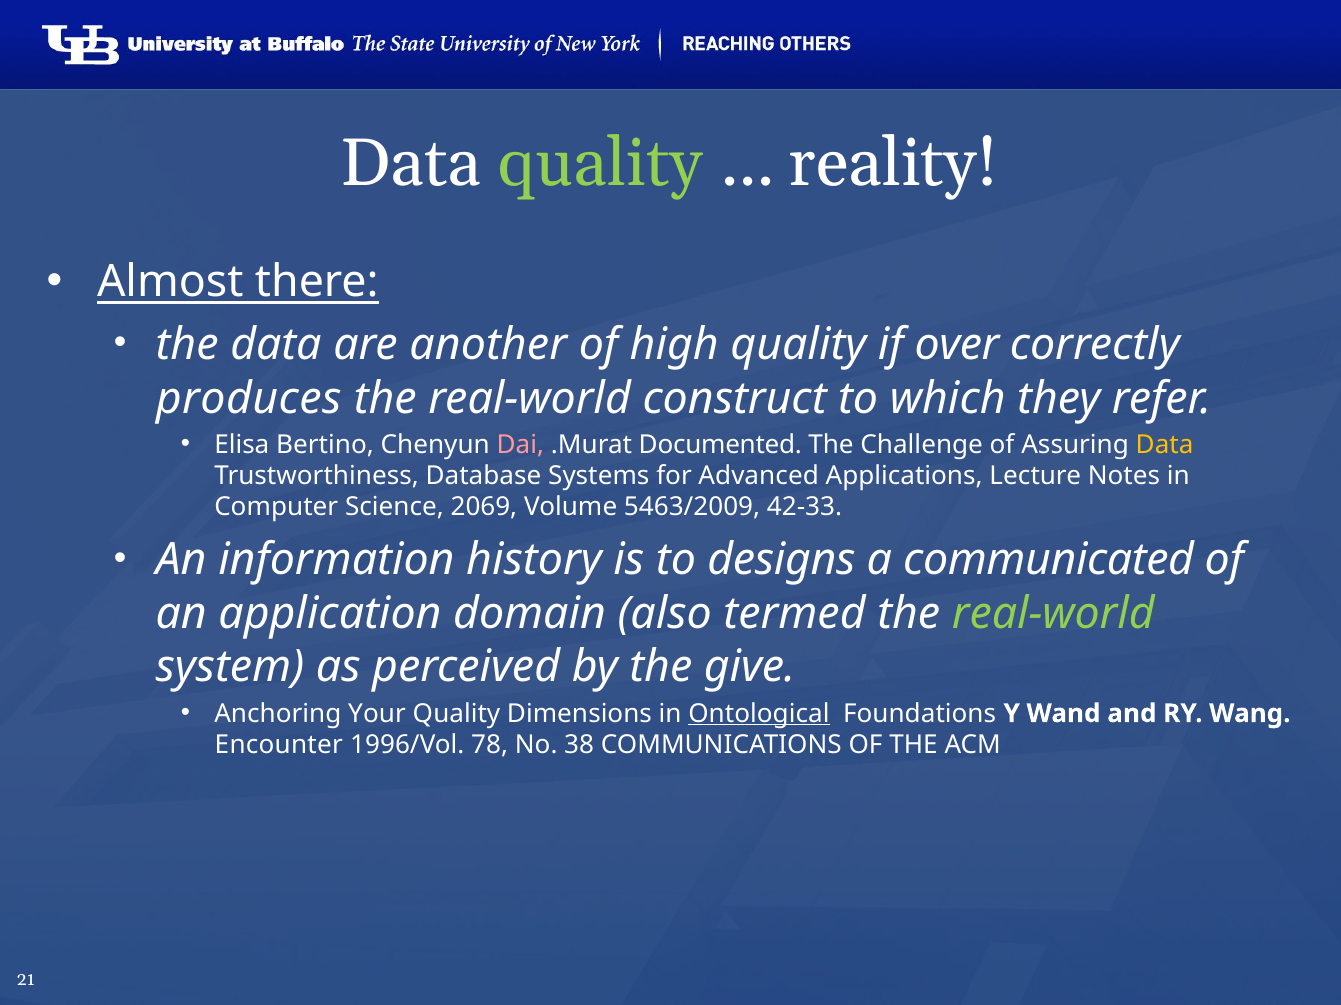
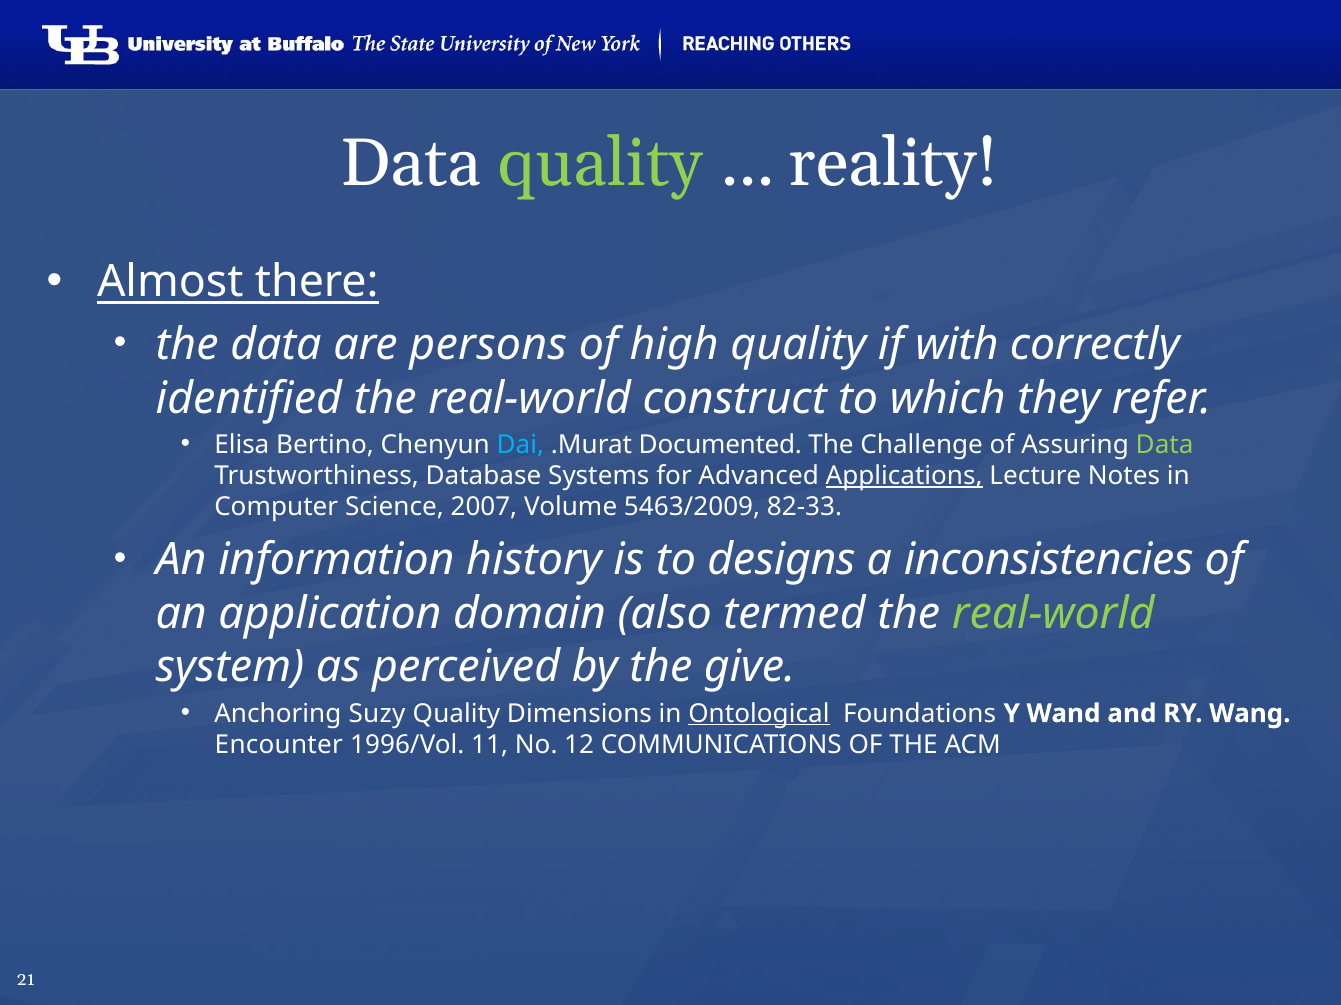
another: another -> persons (488, 345)
over: over -> with (957, 345)
produces: produces -> identified (249, 399)
Dai colour: pink -> light blue (520, 445)
Data colour: yellow -> light green (1165, 445)
Applications underline: none -> present (904, 476)
2069: 2069 -> 2007 (484, 508)
42-33: 42-33 -> 82-33 (805, 508)
communicated: communicated -> inconsistencies (1049, 560)
Your: Your -> Suzy (377, 714)
78: 78 -> 11 (490, 745)
38: 38 -> 12 (579, 745)
